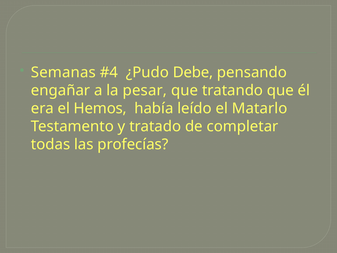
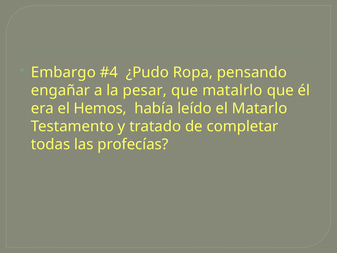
Semanas: Semanas -> Embargo (63, 72)
Debe: Debe -> Ropa (193, 72)
tratando: tratando -> matalrlo (232, 90)
